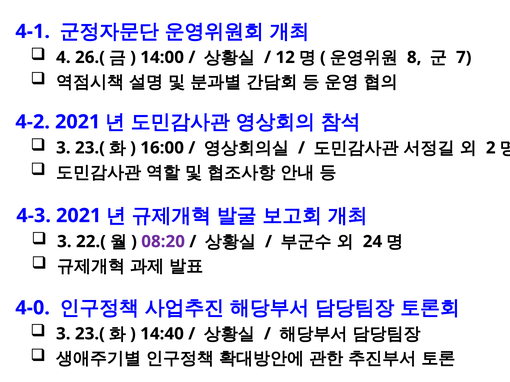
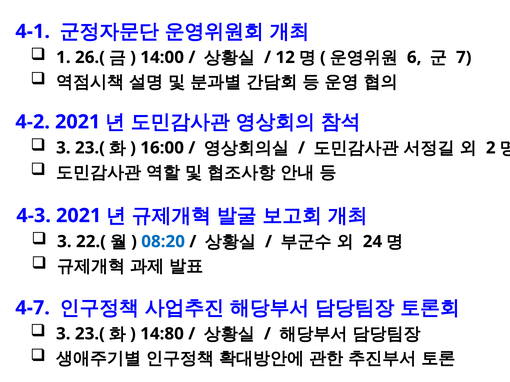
4: 4 -> 1 (63, 57)
8: 8 -> 6 (414, 57)
08:20 colour: purple -> blue (163, 242)
4-0: 4-0 -> 4-7 (33, 308)
14:40: 14:40 -> 14:80 (162, 334)
